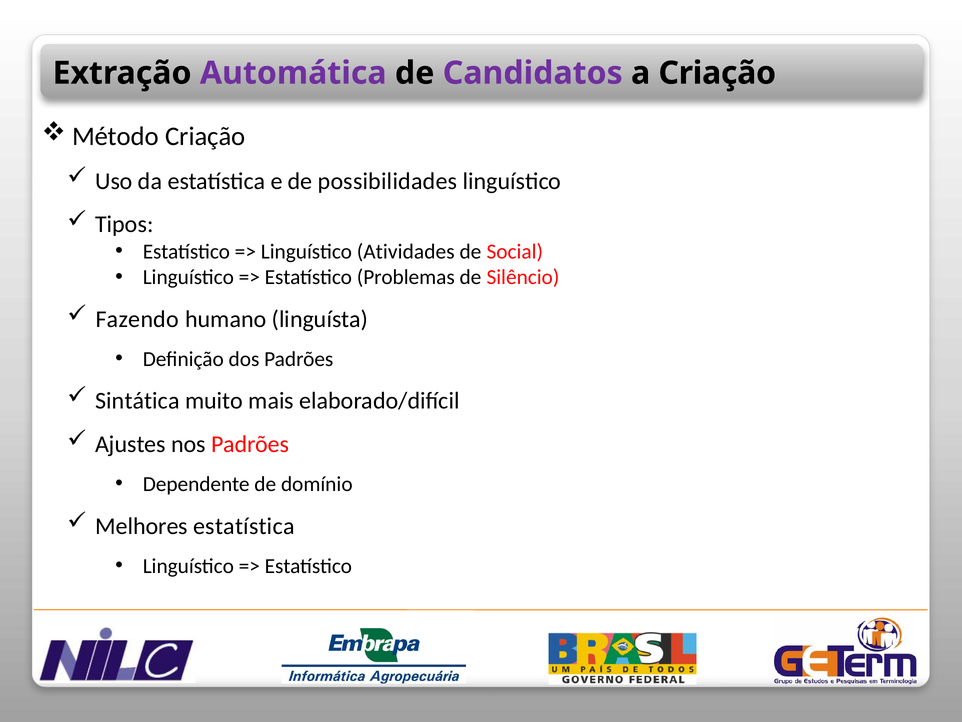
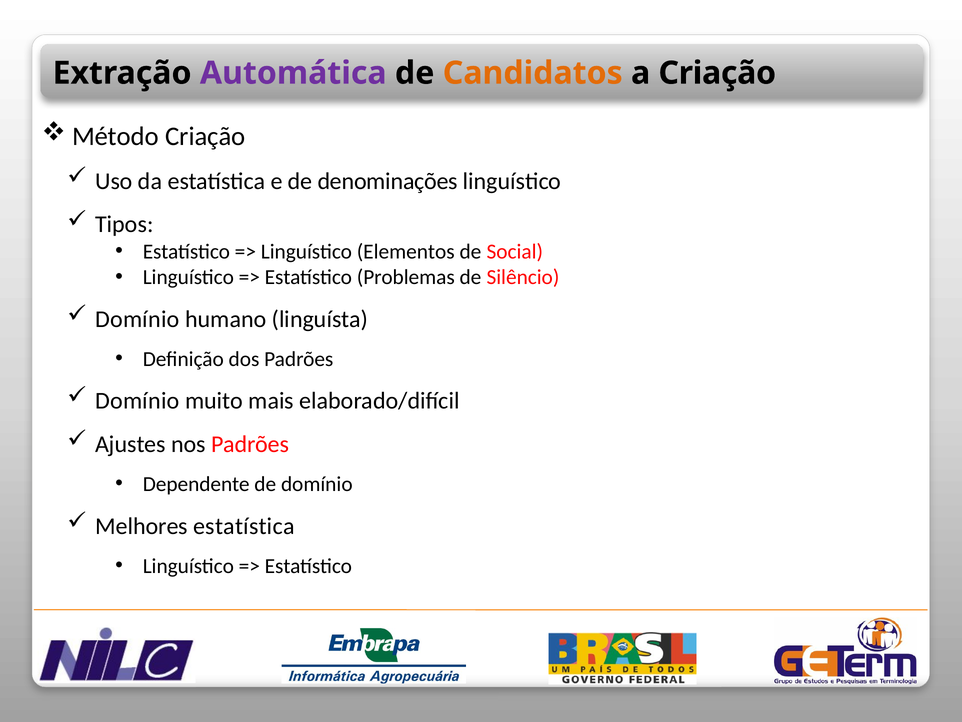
Candidatos colour: purple -> orange (533, 73)
possibilidades: possibilidades -> denominações (388, 181)
Atividades: Atividades -> Elementos (406, 251)
Fazendo: Fazendo -> Domínio (137, 319)
Sintática: Sintática -> Domínio (137, 401)
